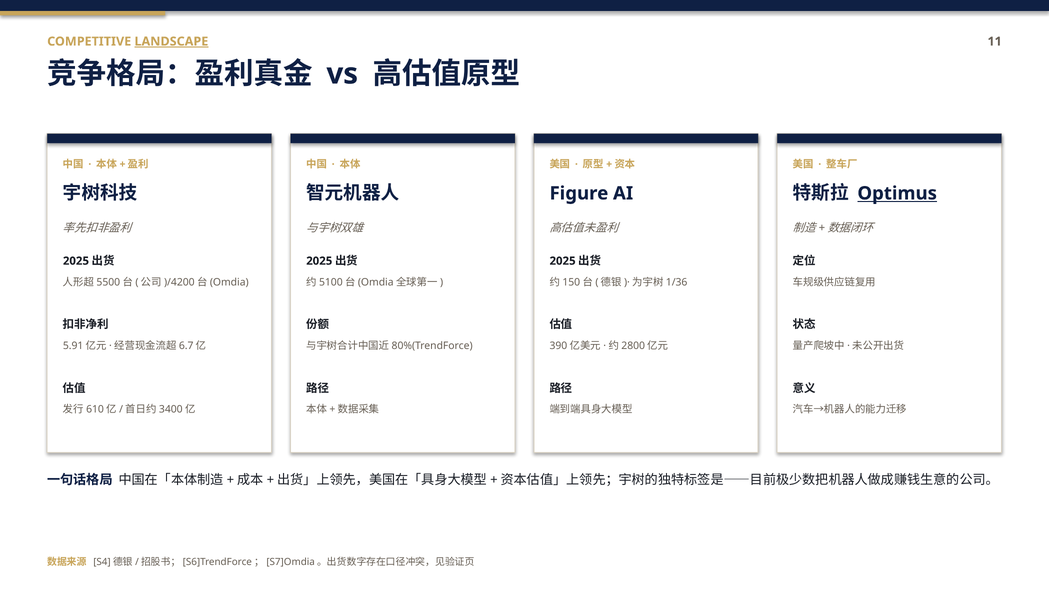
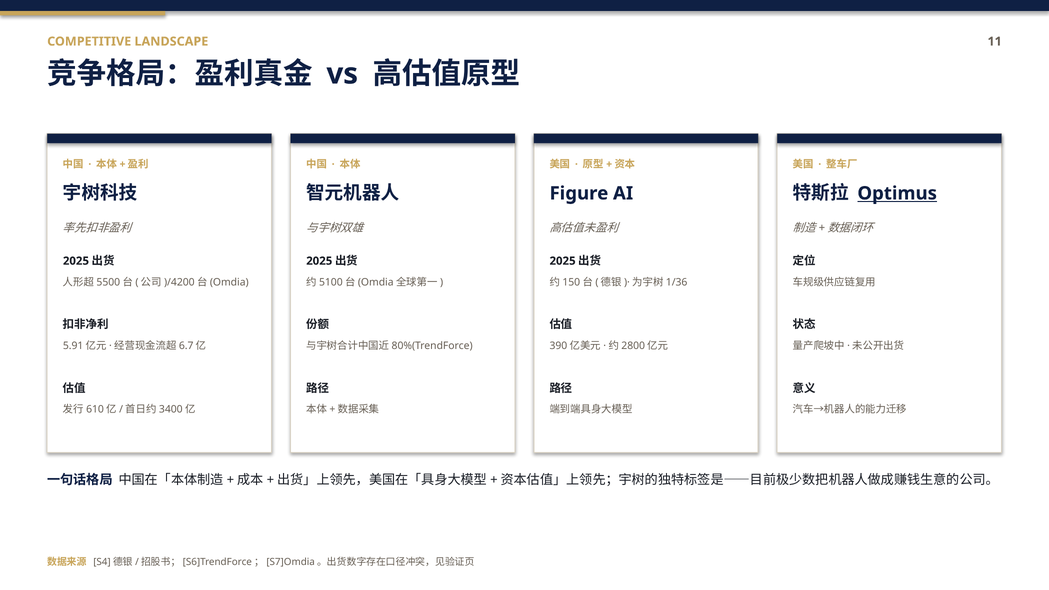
LANDSCAPE underline: present -> none (171, 41)
